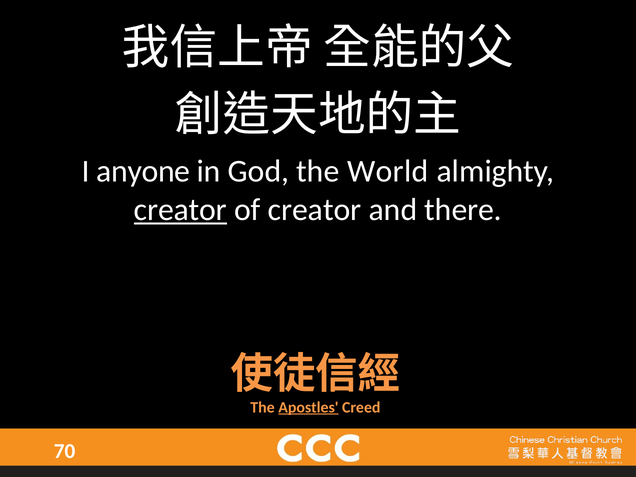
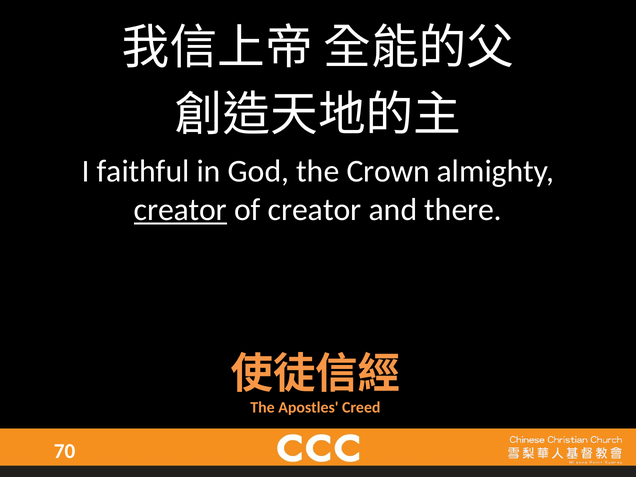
anyone: anyone -> faithful (143, 171)
World: World -> Crown (388, 171)
Apostles underline: present -> none (308, 407)
